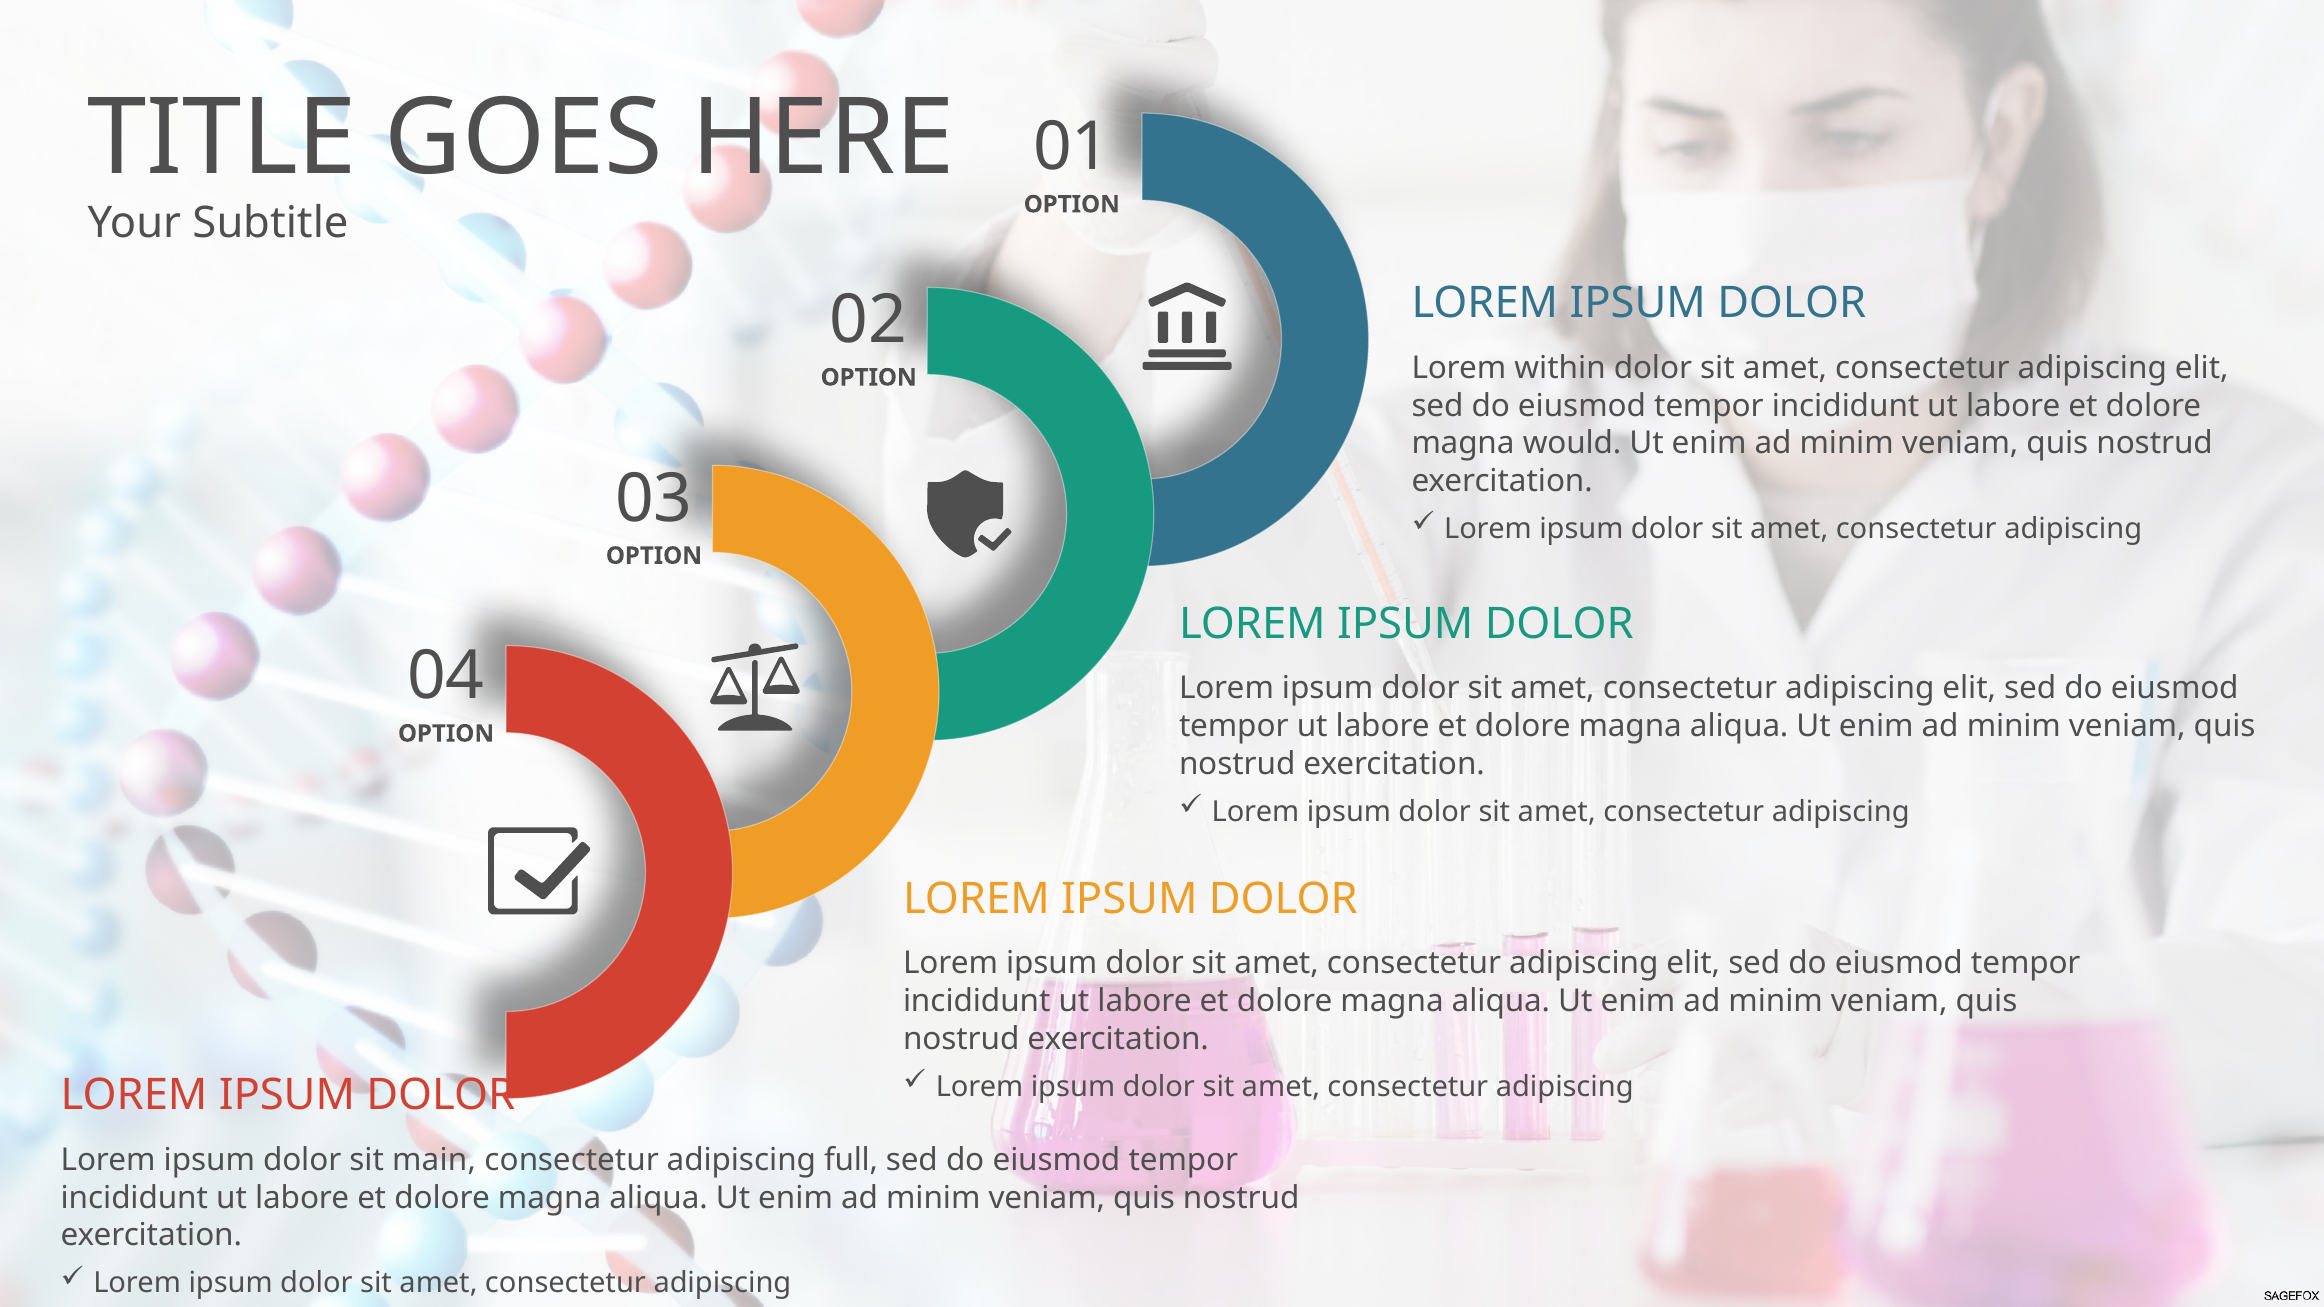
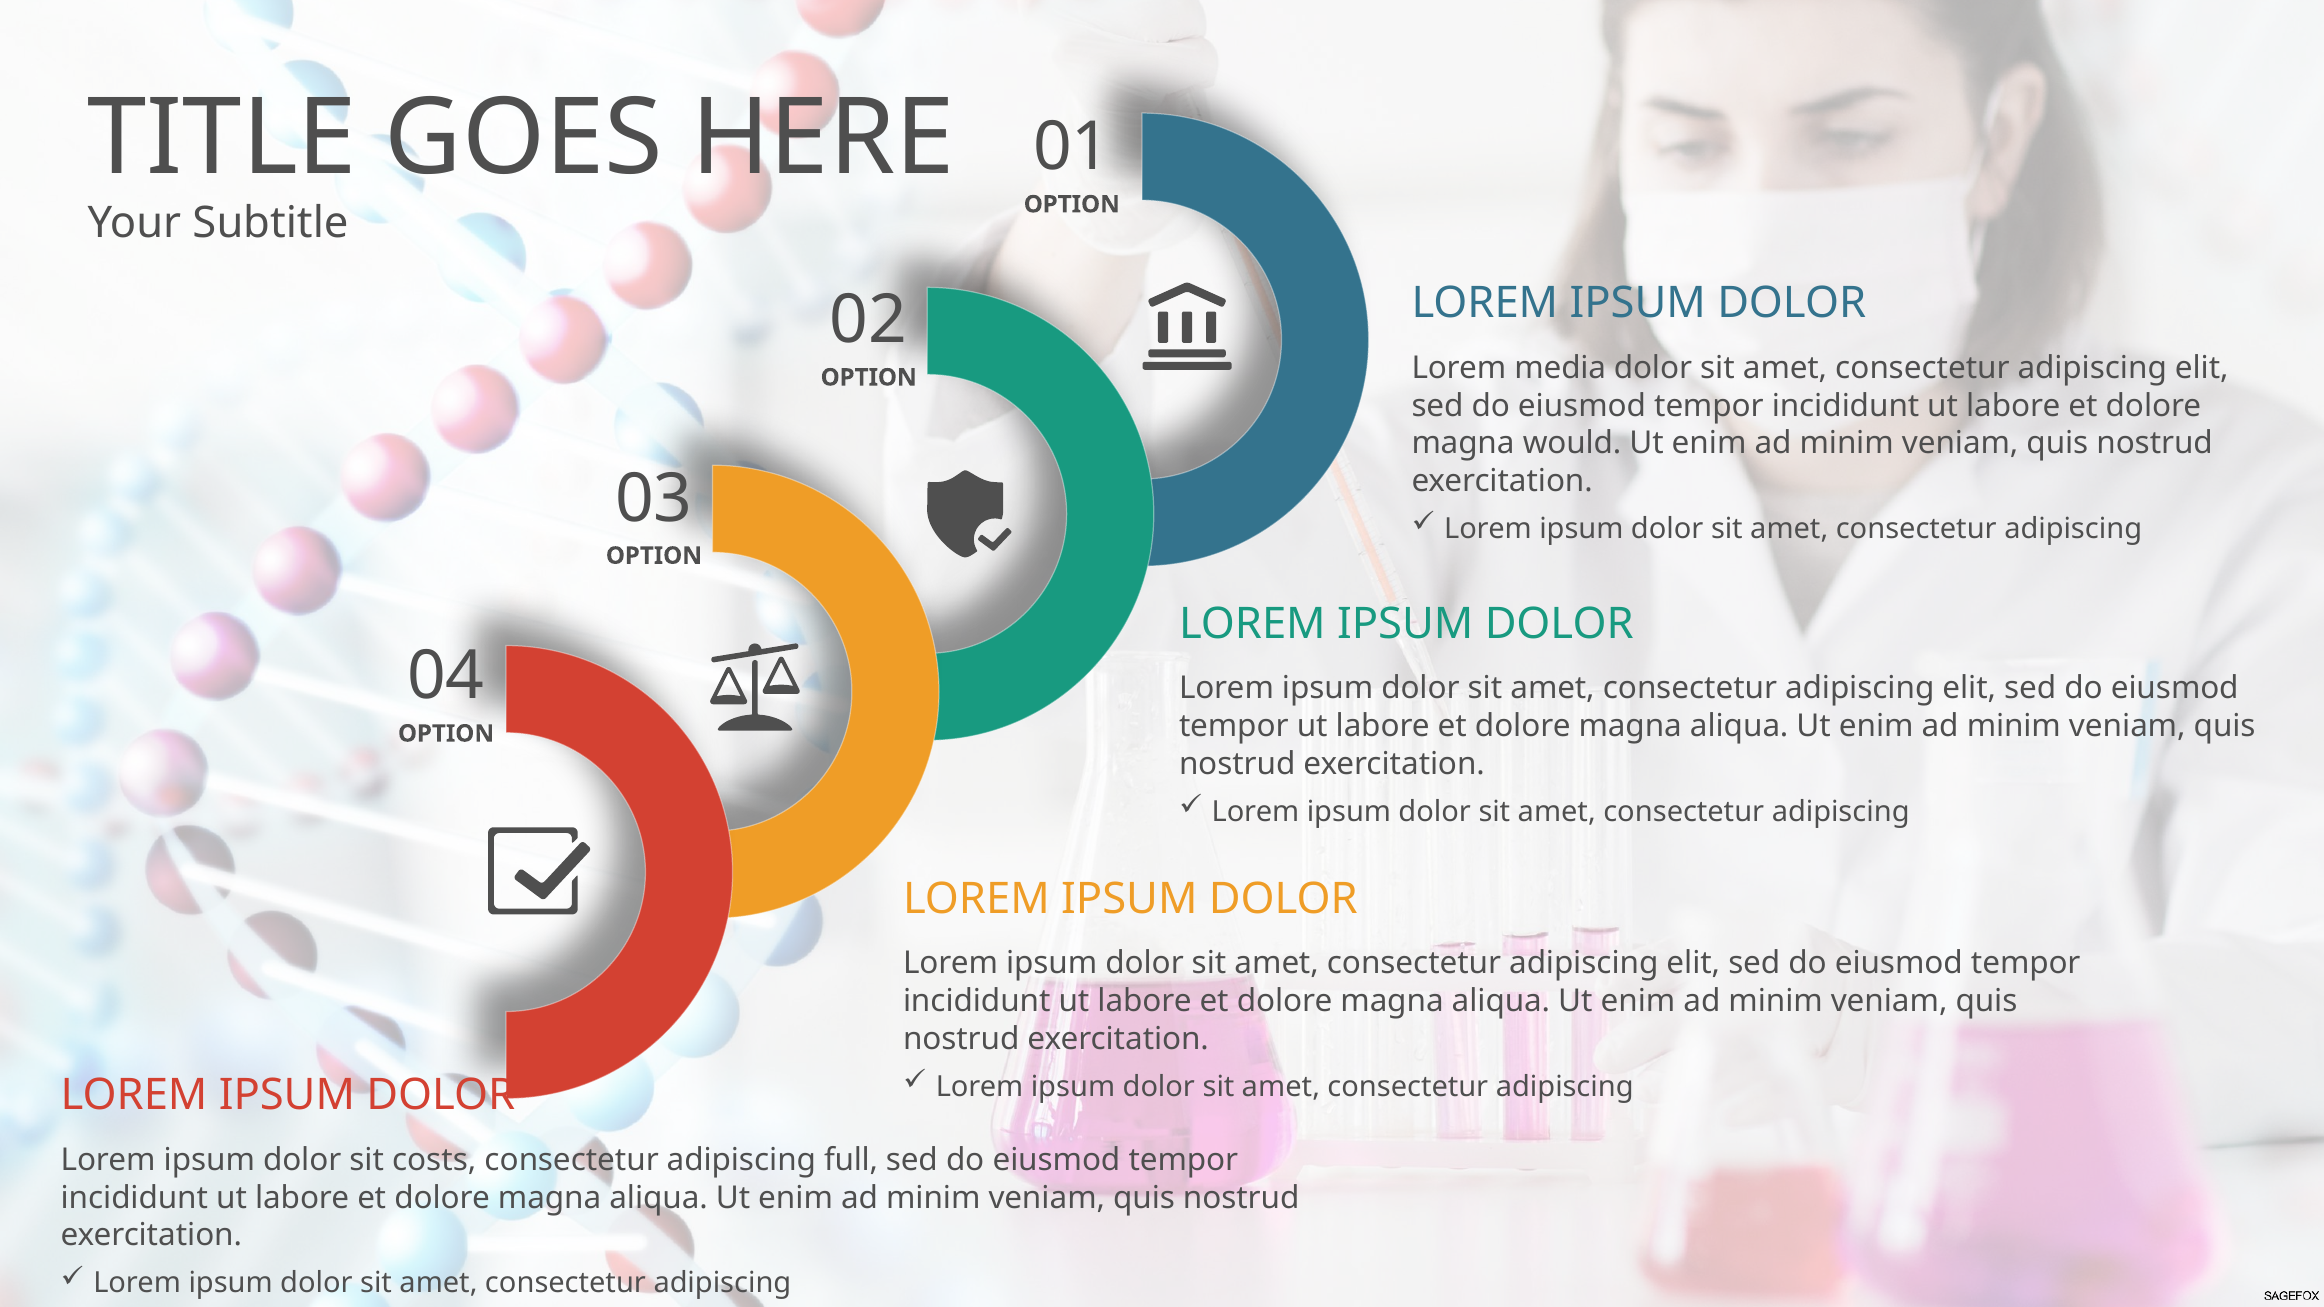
within: within -> media (1560, 368)
main: main -> costs (434, 1160)
